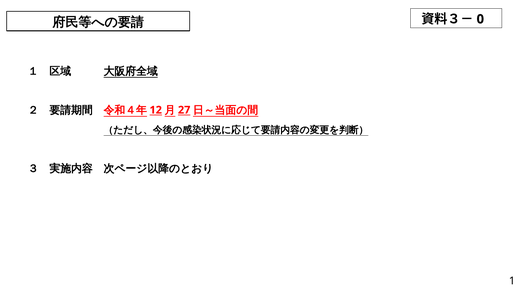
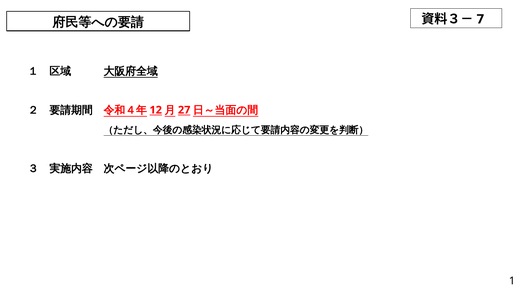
0: 0 -> 7 (480, 19)
